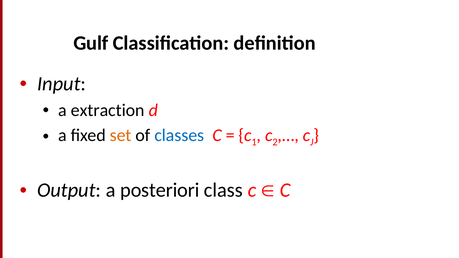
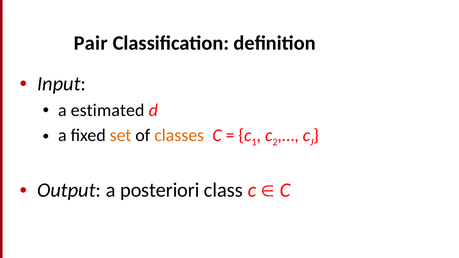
Gulf: Gulf -> Pair (91, 43)
extraction: extraction -> estimated (108, 110)
classes colour: blue -> orange (179, 135)
